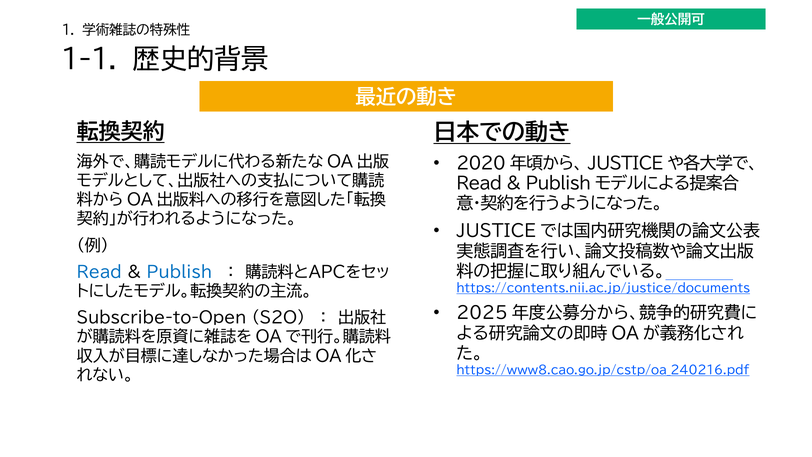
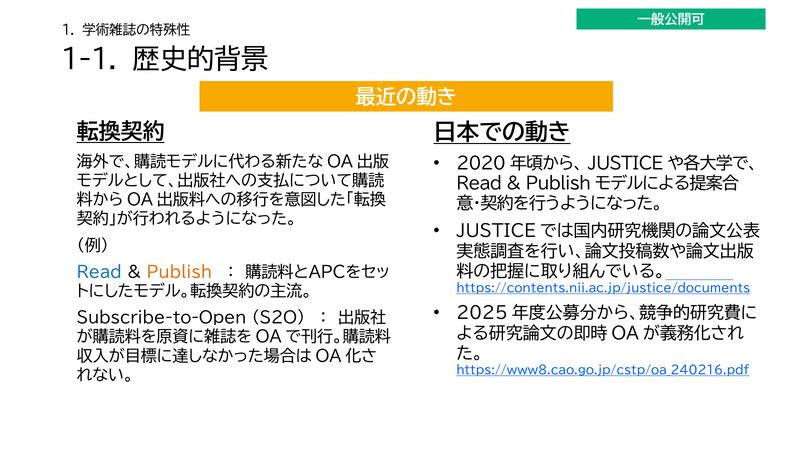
Publish colour: blue -> orange (179, 272)
